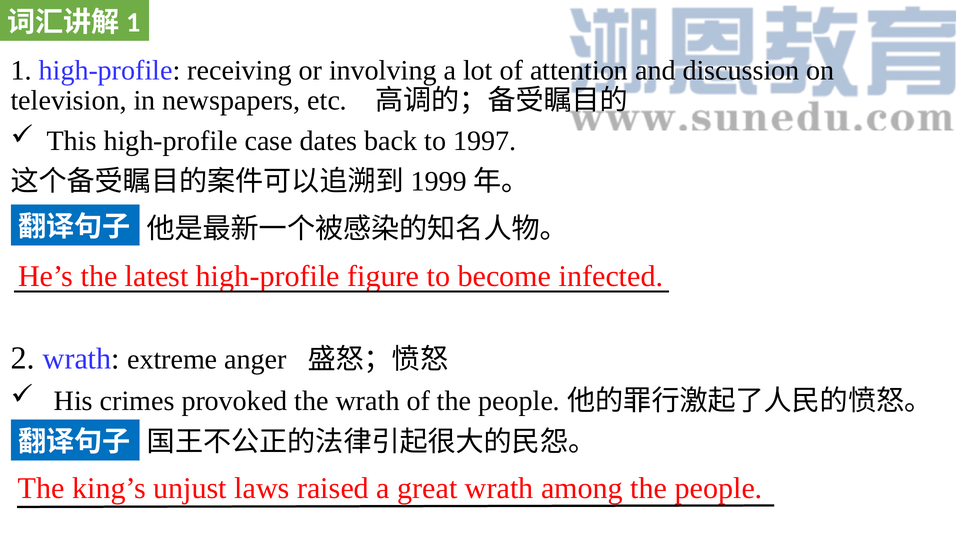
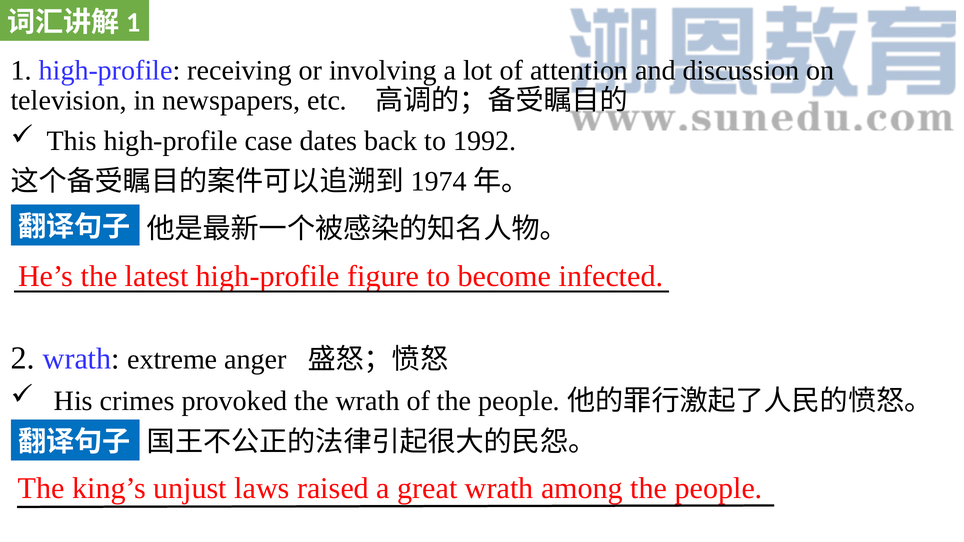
1997: 1997 -> 1992 (485, 141)
1999: 1999 -> 1974 (439, 182)
